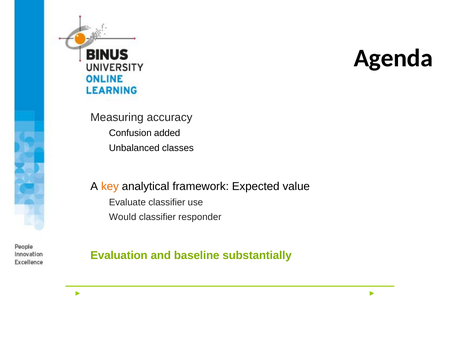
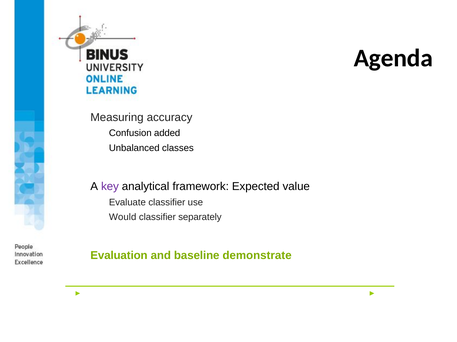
key colour: orange -> purple (110, 187)
responder: responder -> separately (200, 218)
substantially: substantially -> demonstrate (257, 256)
